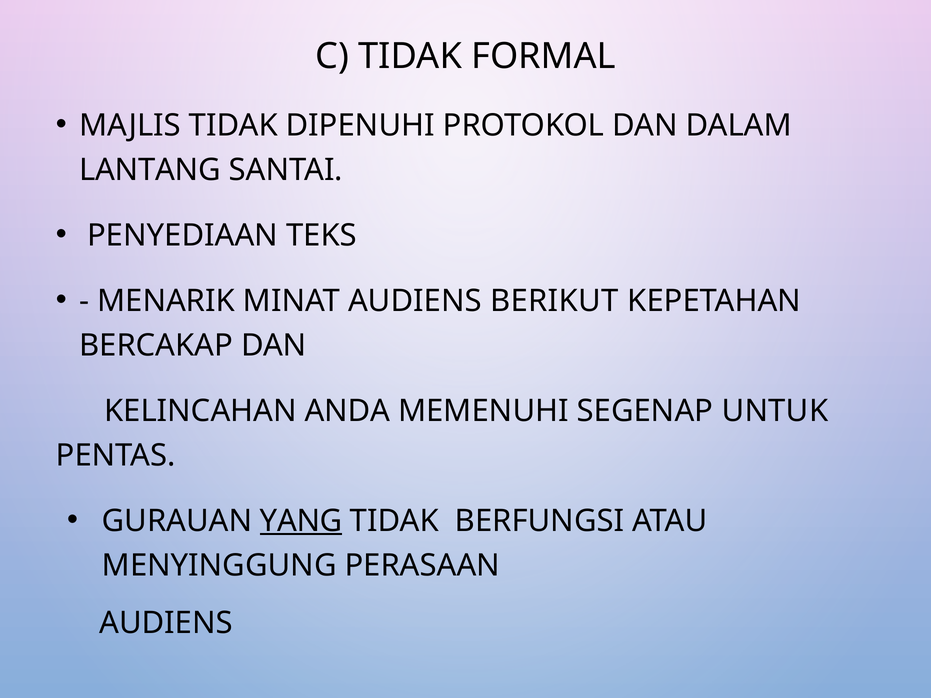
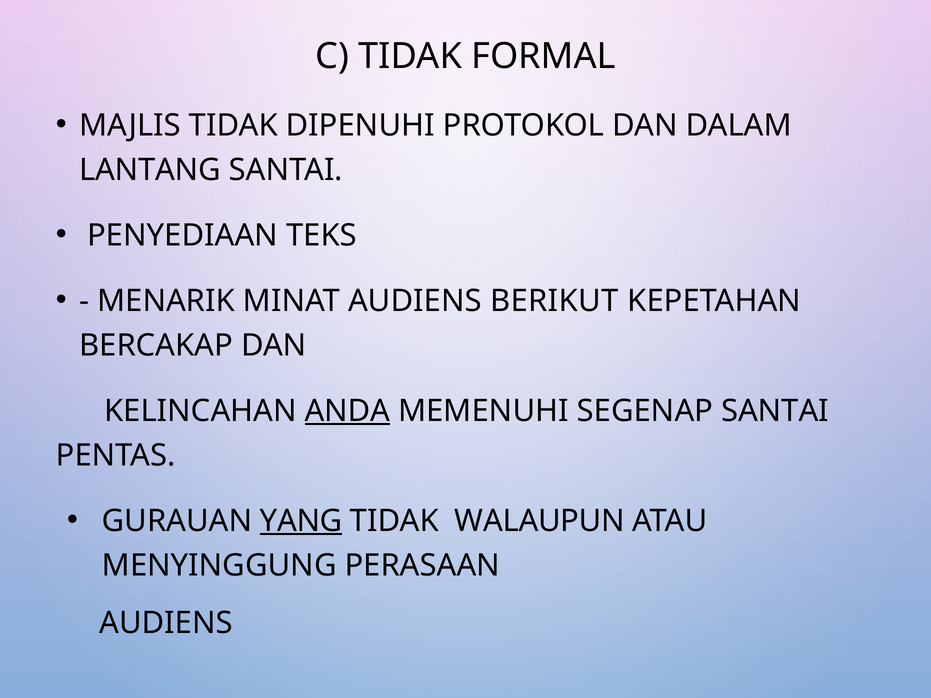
ANDA underline: none -> present (348, 411)
SEGENAP UNTUK: UNTUK -> SANTAI (775, 411)
BERFUNGSI: BERFUNGSI -> WALAUPUN (540, 521)
